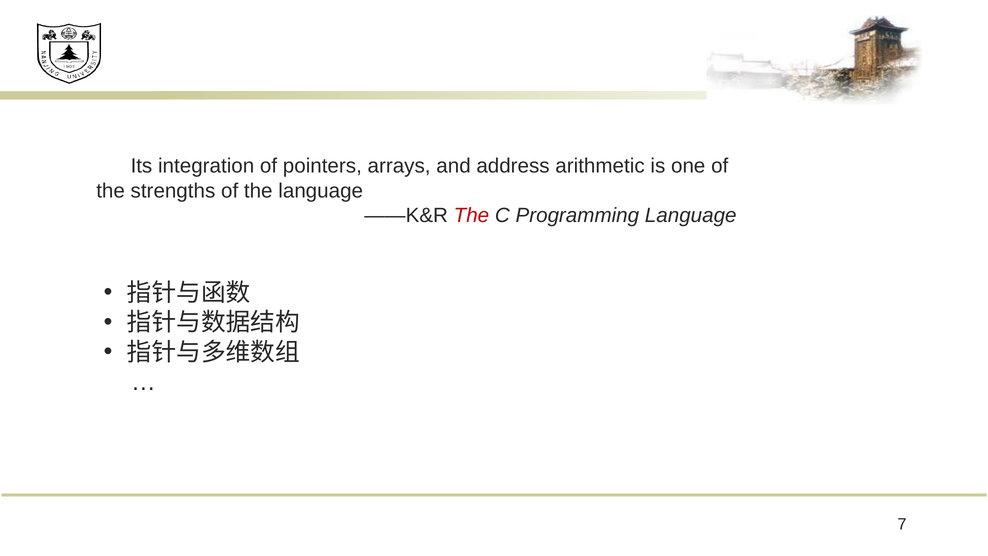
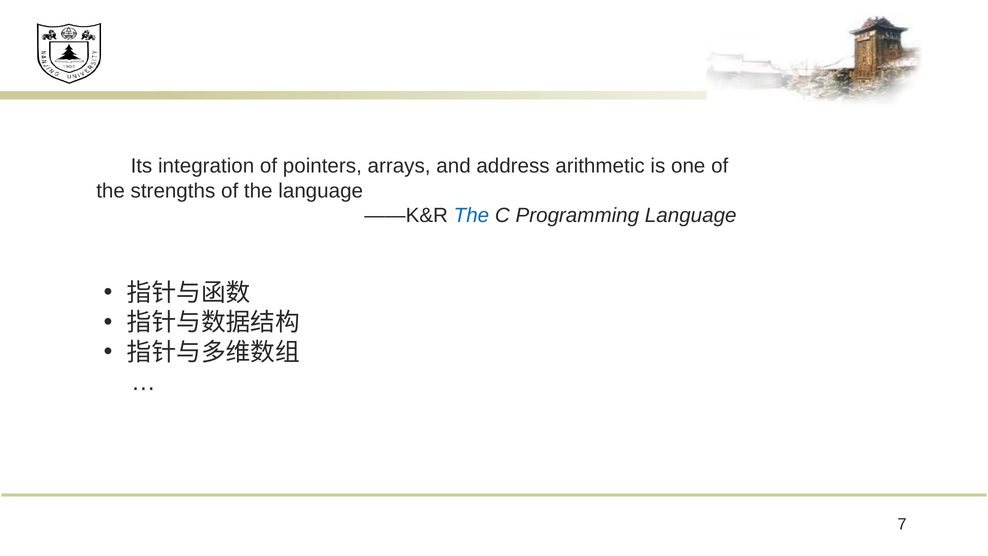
The colour: red -> blue (471, 215)
